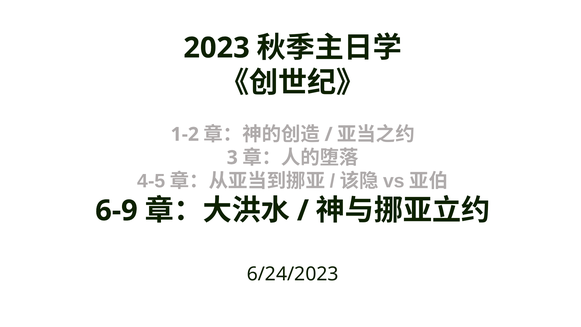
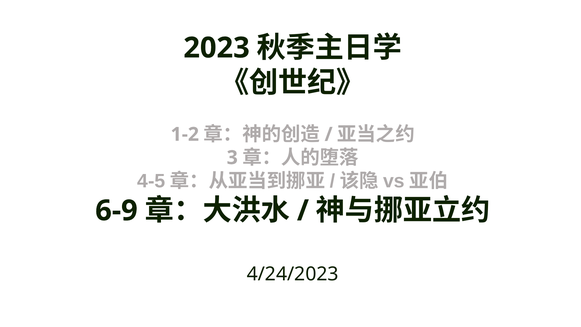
6/24/2023: 6/24/2023 -> 4/24/2023 (293, 274)
